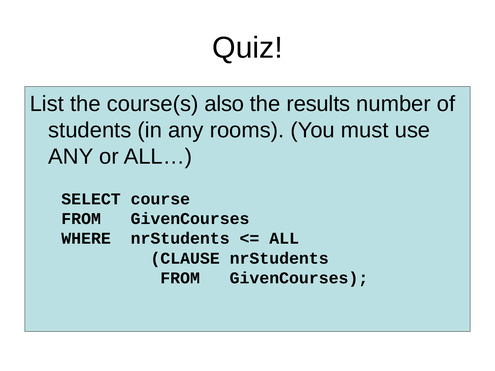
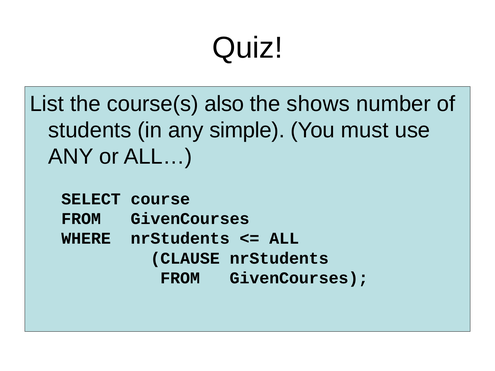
results: results -> shows (318, 104)
rooms: rooms -> simple (247, 130)
